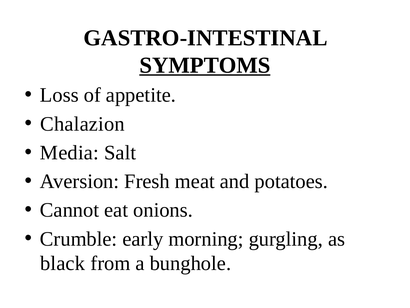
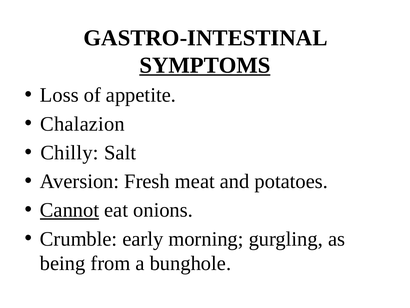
Media: Media -> Chilly (69, 152)
Cannot underline: none -> present (70, 210)
black: black -> being (63, 263)
